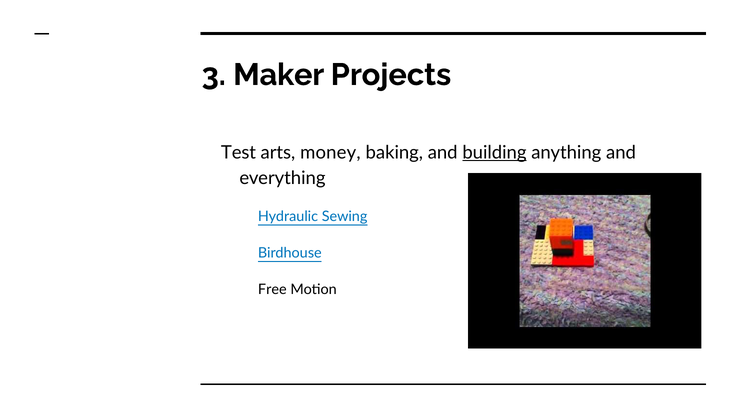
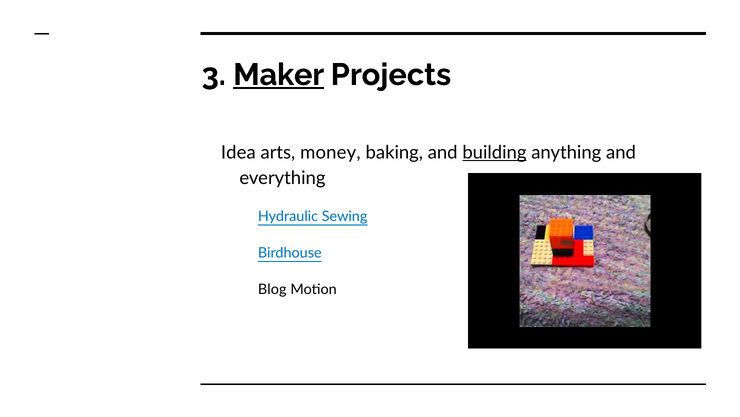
Maker underline: none -> present (279, 75)
Test: Test -> Idea (238, 152)
Free: Free -> Blog (272, 289)
